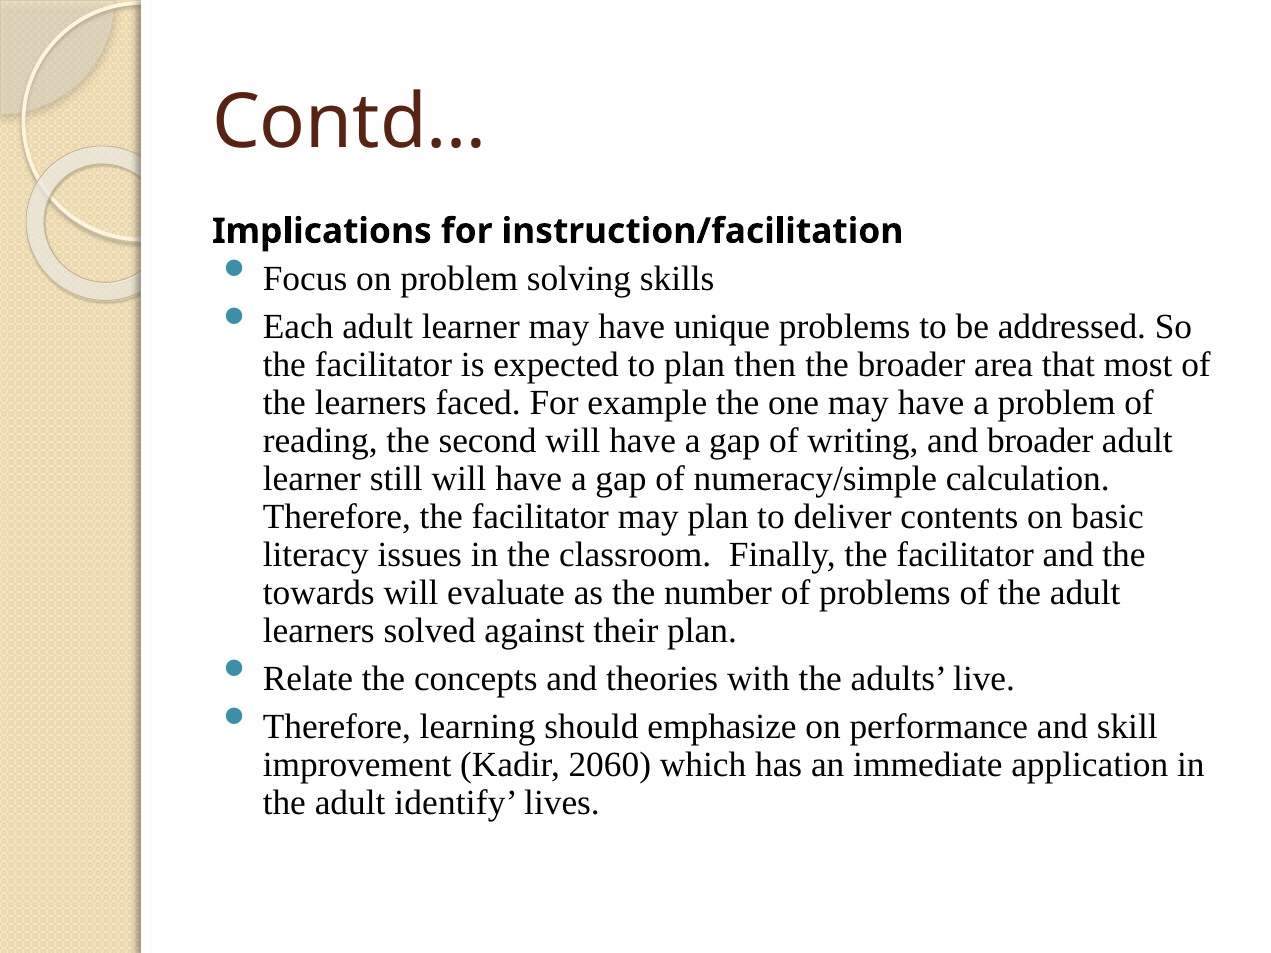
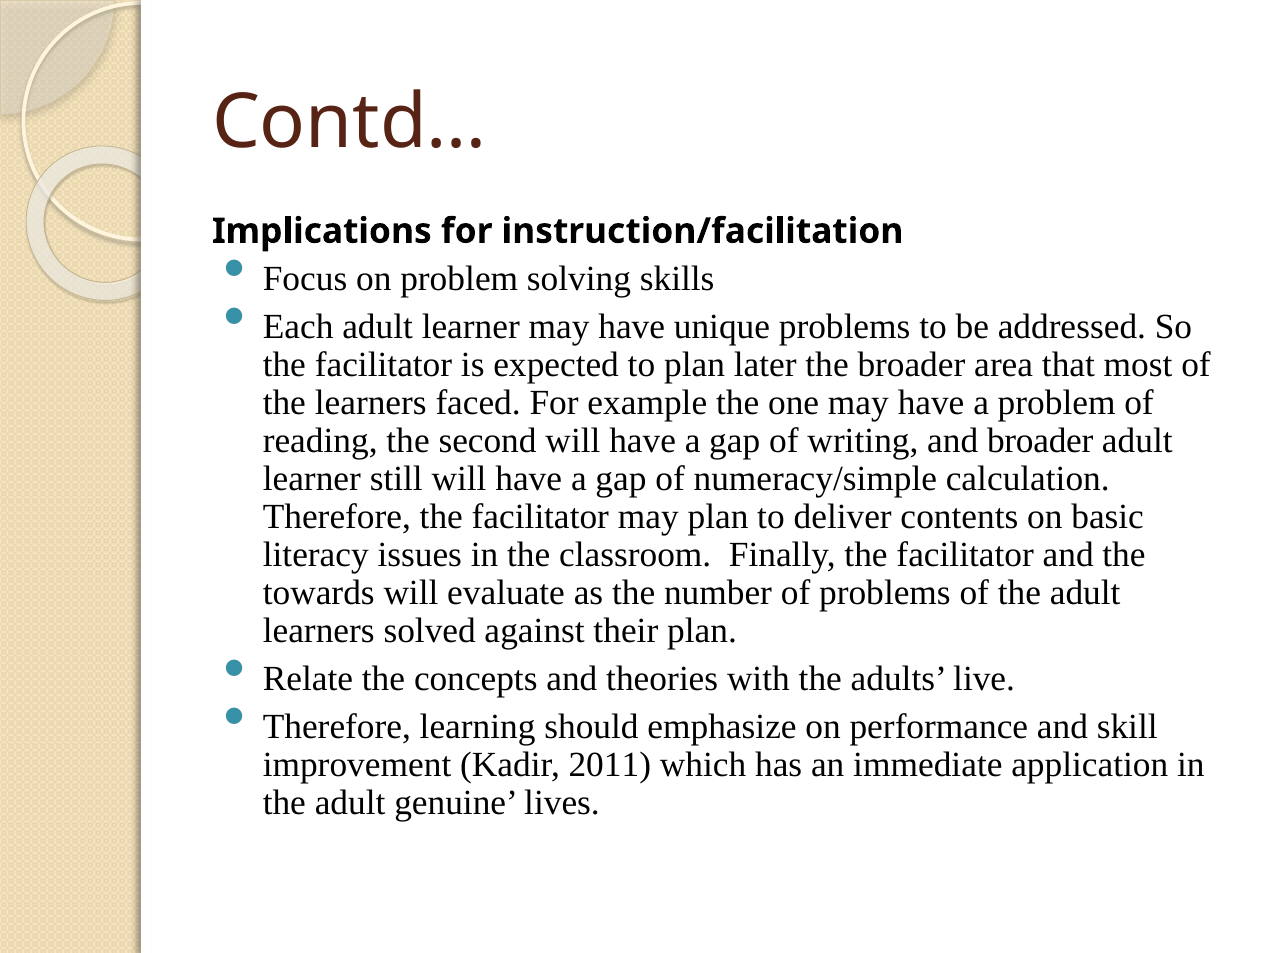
then: then -> later (765, 365)
2060: 2060 -> 2011 (610, 765)
identify: identify -> genuine (456, 803)
